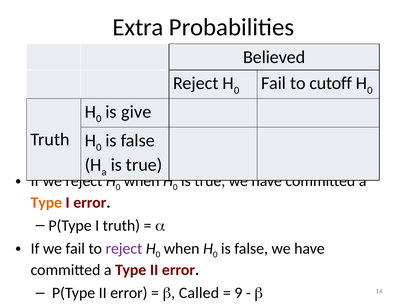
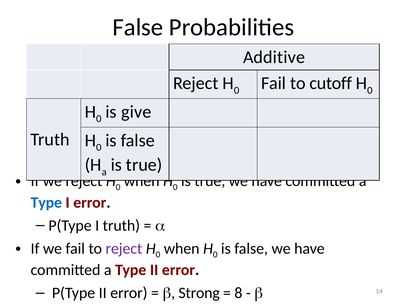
Extra: Extra -> False (138, 27)
Believed: Believed -> Additive (274, 57)
Type colour: orange -> blue (46, 203)
Called: Called -> Strong (199, 293)
9: 9 -> 8 (238, 293)
